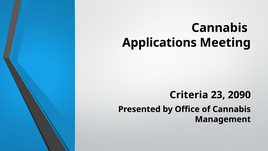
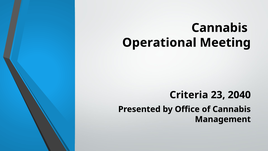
Applications: Applications -> Operational (159, 43)
2090: 2090 -> 2040 (239, 95)
